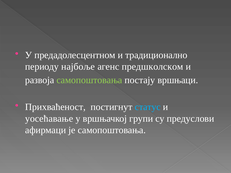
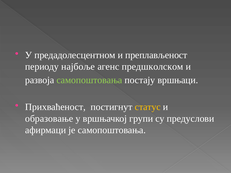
традиционално: традиционално -> преплављеност (156, 55)
статус colour: light blue -> yellow (148, 107)
уосећавање: уосећавање -> образовање (49, 119)
